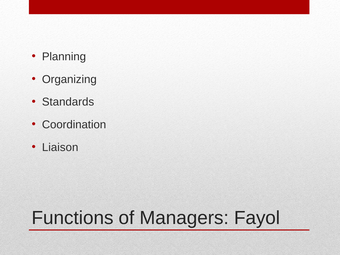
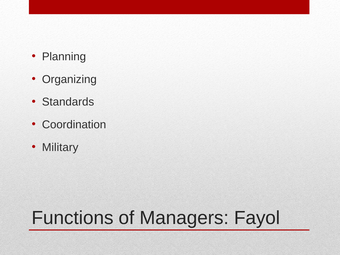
Liaison: Liaison -> Military (60, 147)
